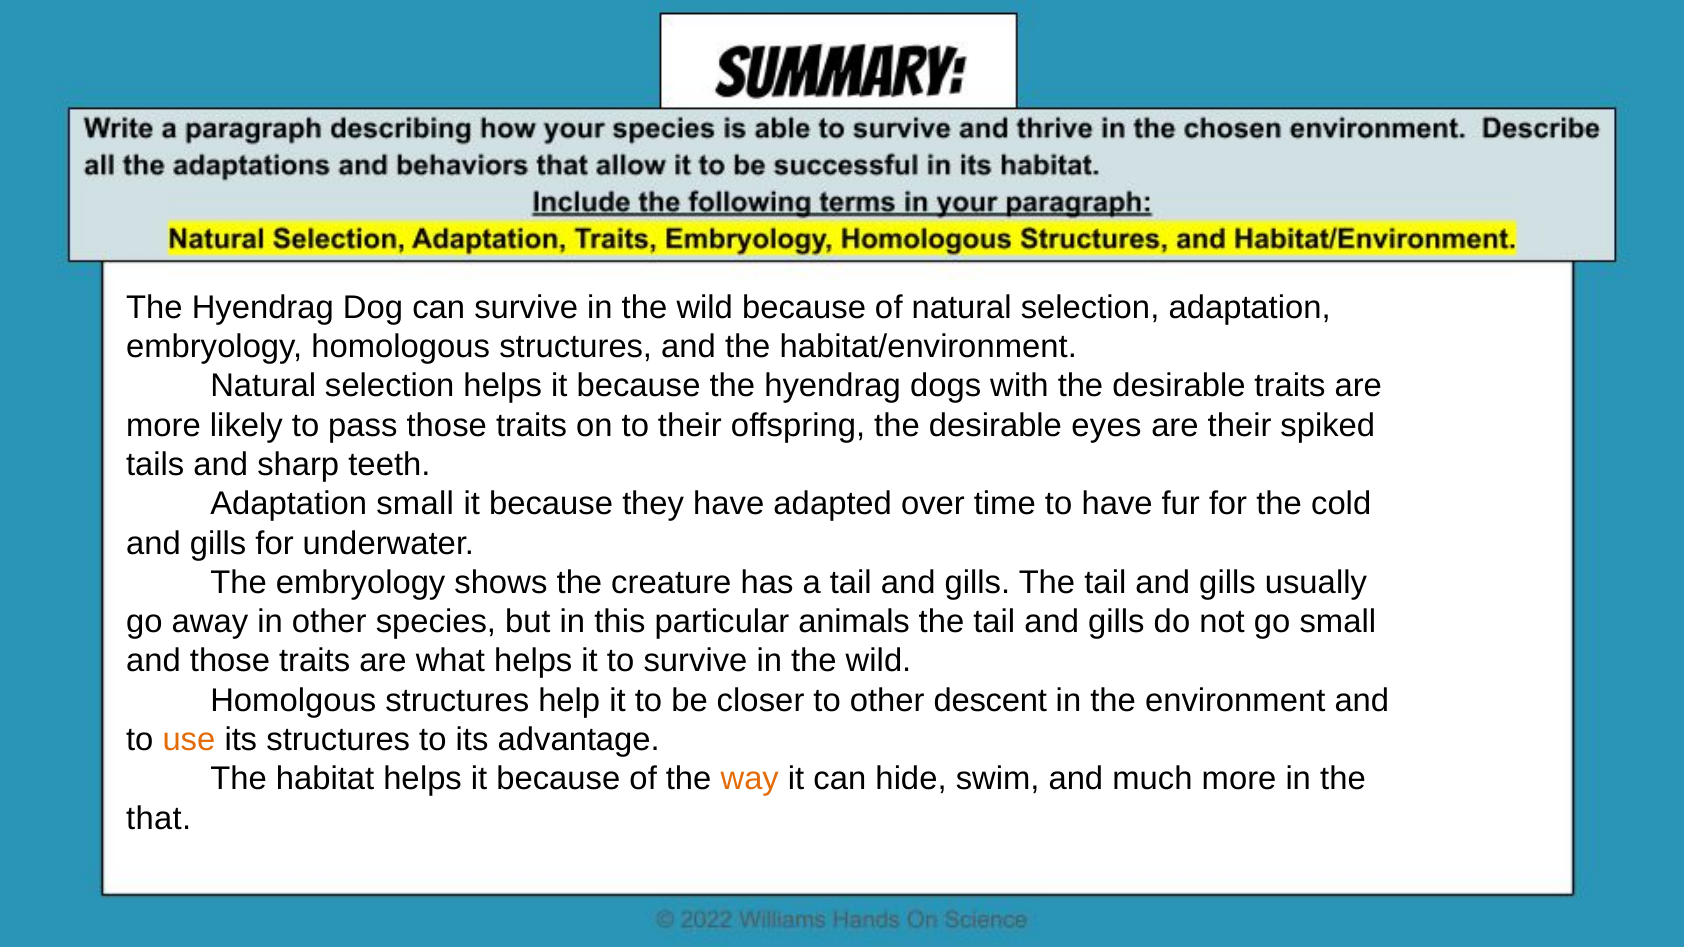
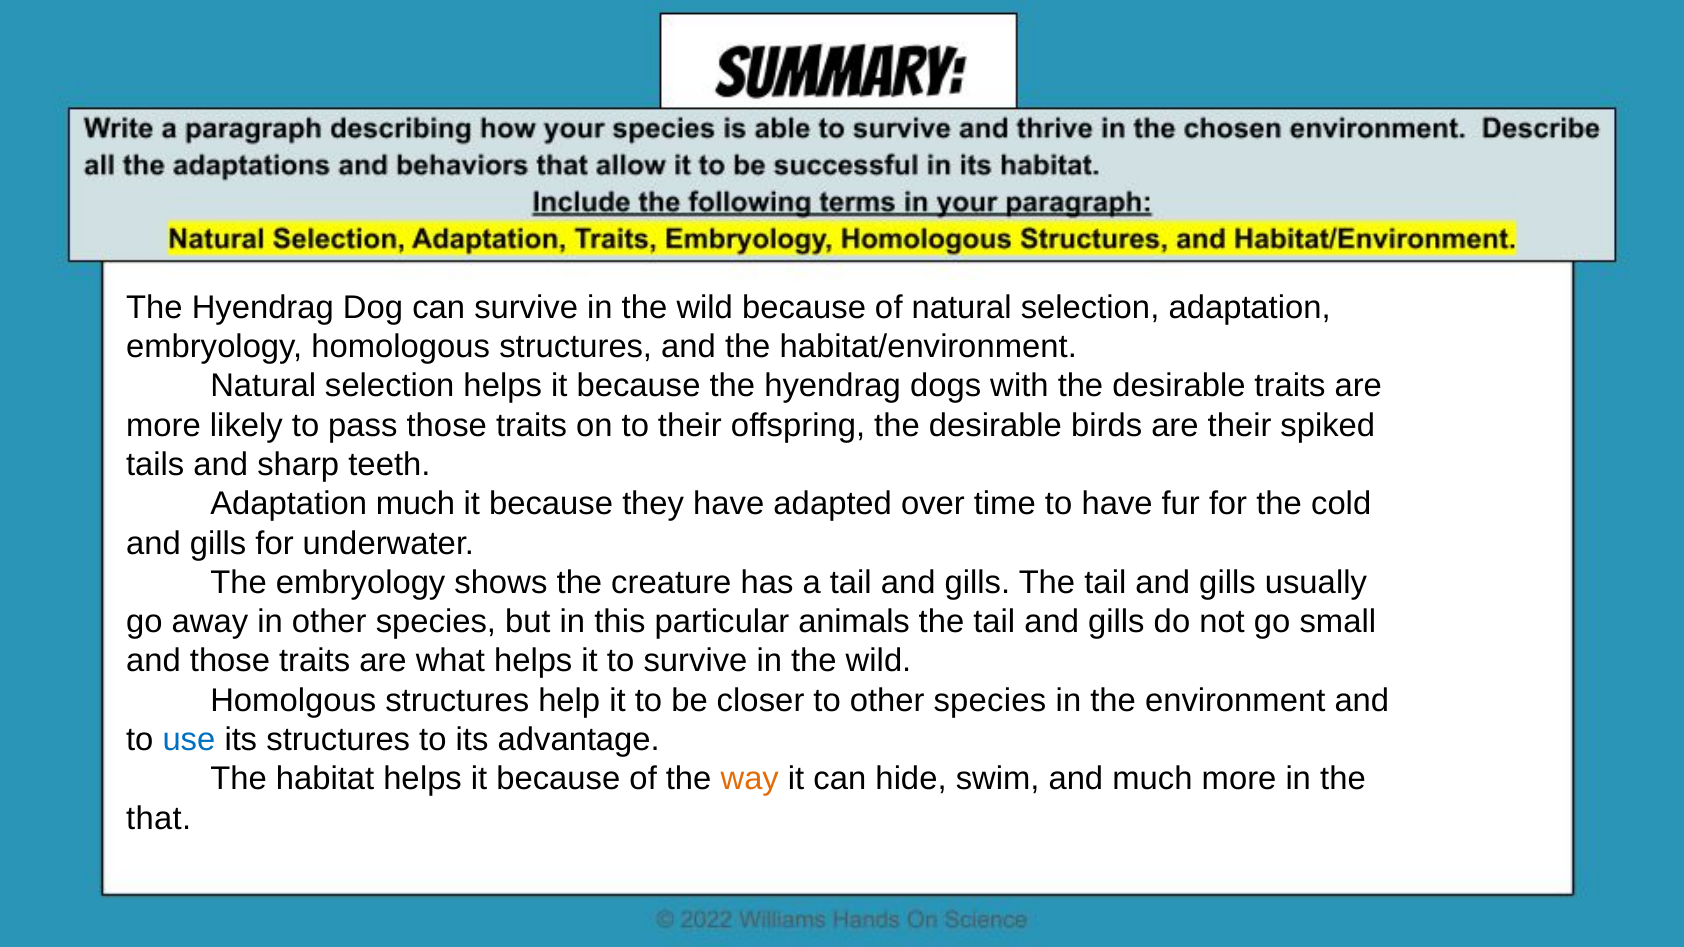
eyes: eyes -> birds (1107, 425)
Adaptation small: small -> much (415, 504)
to other descent: descent -> species (990, 701)
use colour: orange -> blue (189, 740)
